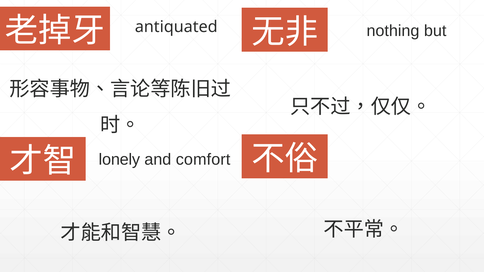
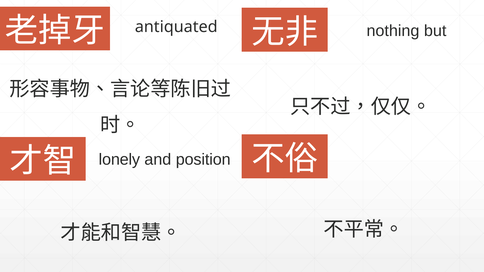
comfort: comfort -> position (203, 160)
